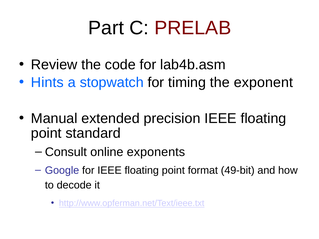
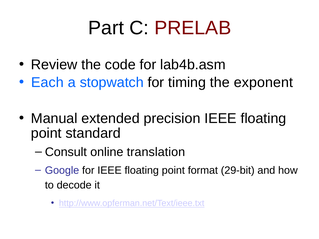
Hints: Hints -> Each (47, 83)
exponents: exponents -> translation (156, 152)
49-bit: 49-bit -> 29-bit (238, 170)
